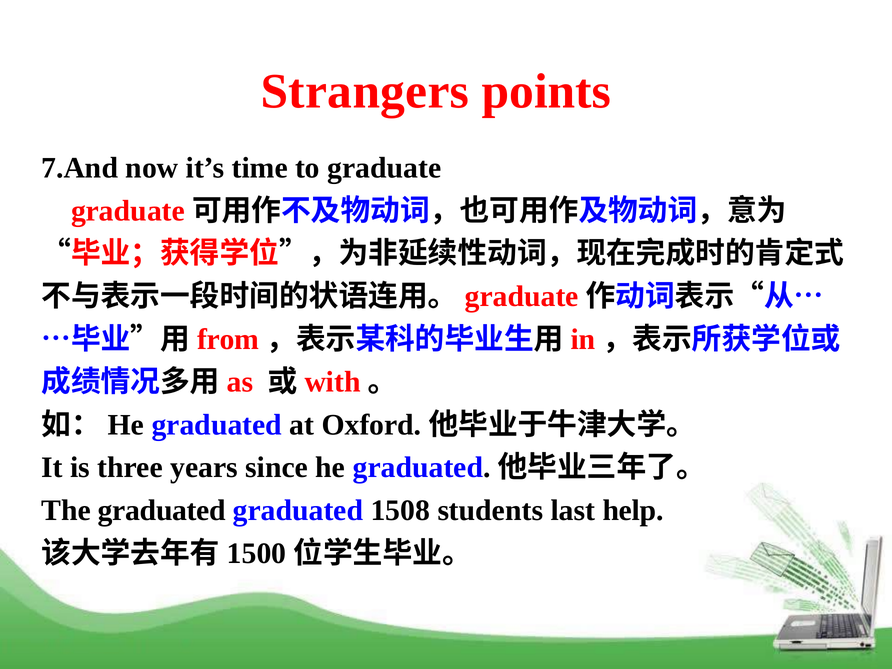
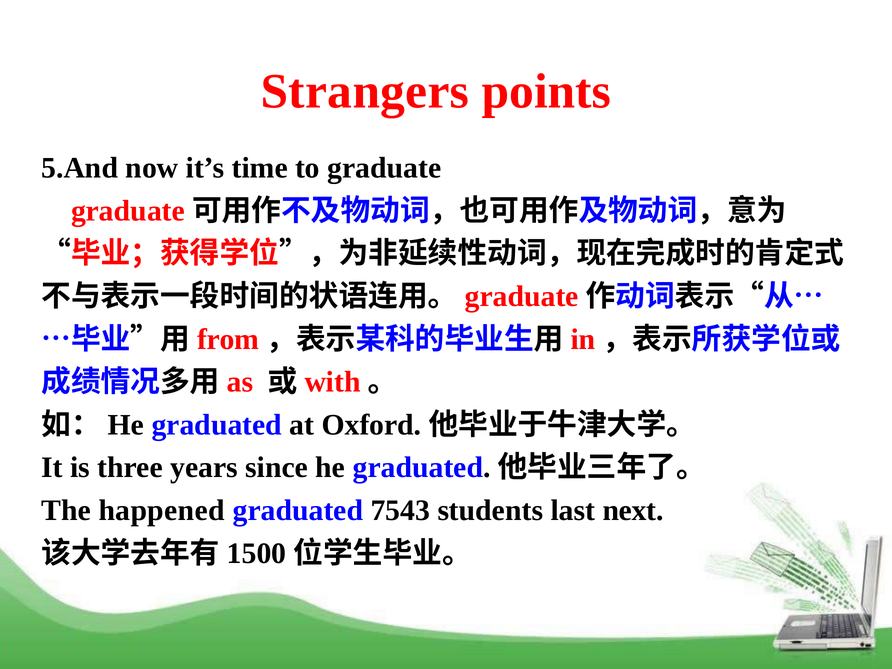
7.And: 7.And -> 5.And (80, 168)
The graduated: graduated -> happened (162, 510)
1508: 1508 -> 7543 (400, 510)
help: help -> next (633, 510)
